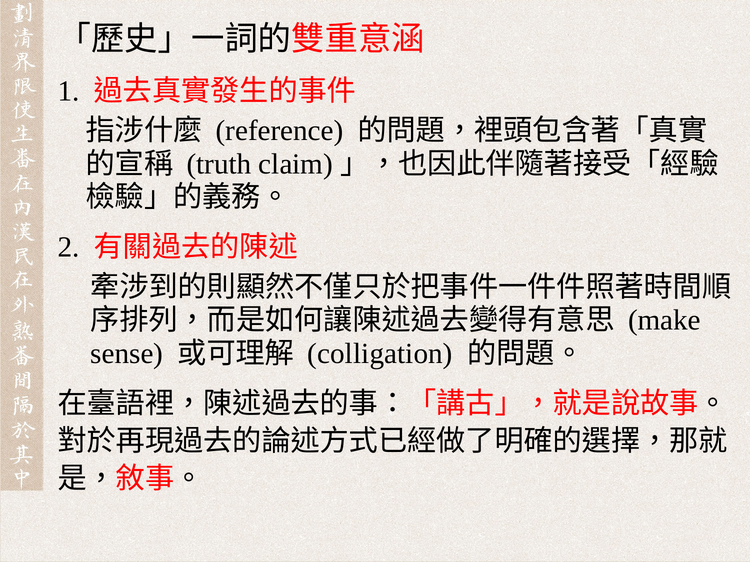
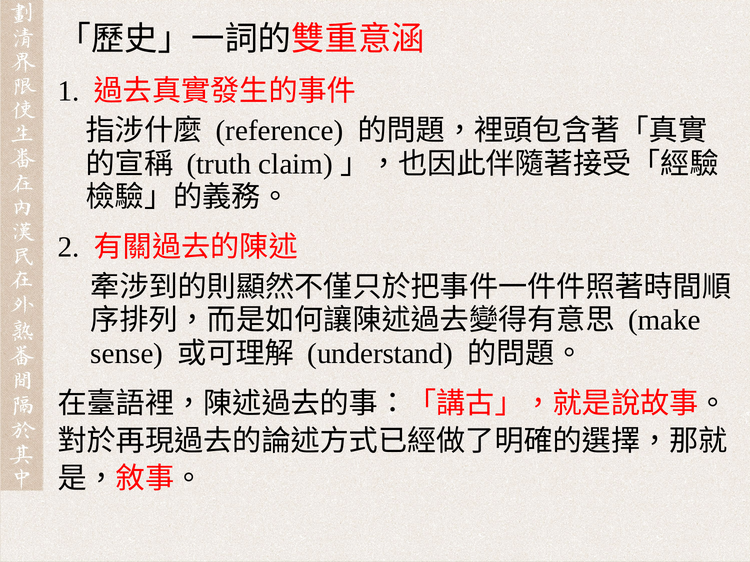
colligation: colligation -> understand (380, 354)
